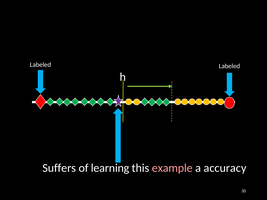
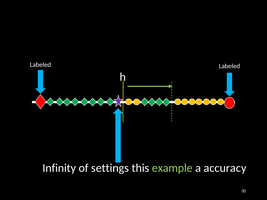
Suffers: Suffers -> Infinity (59, 168)
learning: learning -> settings (110, 168)
example colour: pink -> light green (172, 168)
